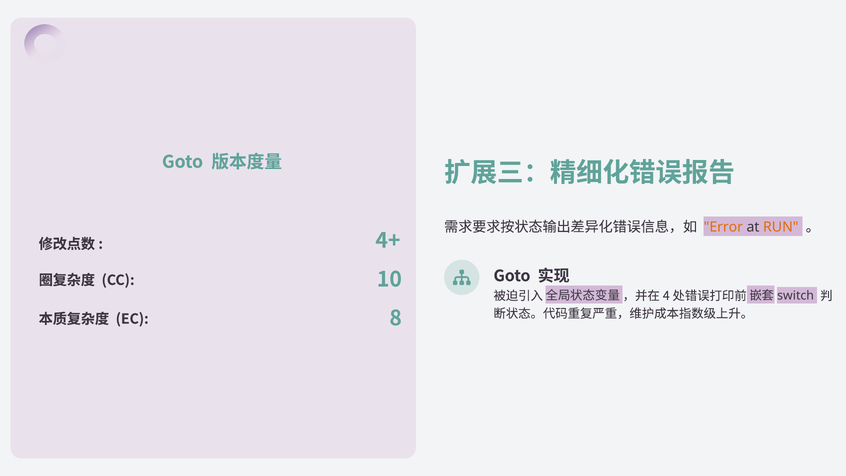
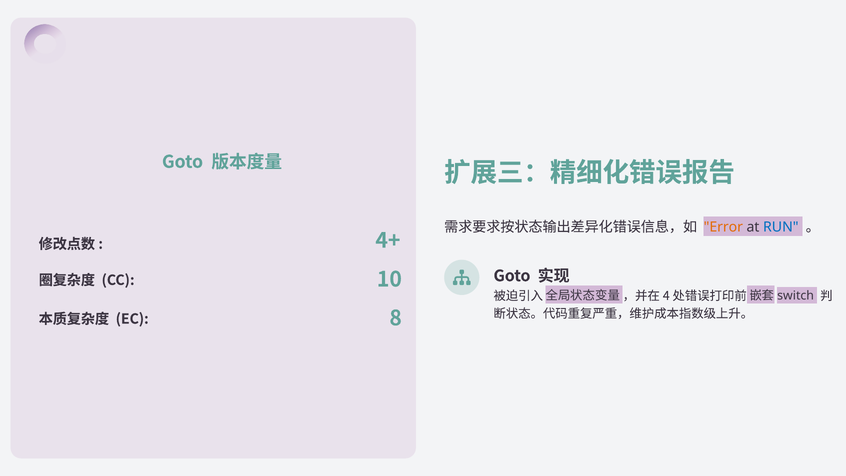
RUN colour: orange -> blue (781, 227)
